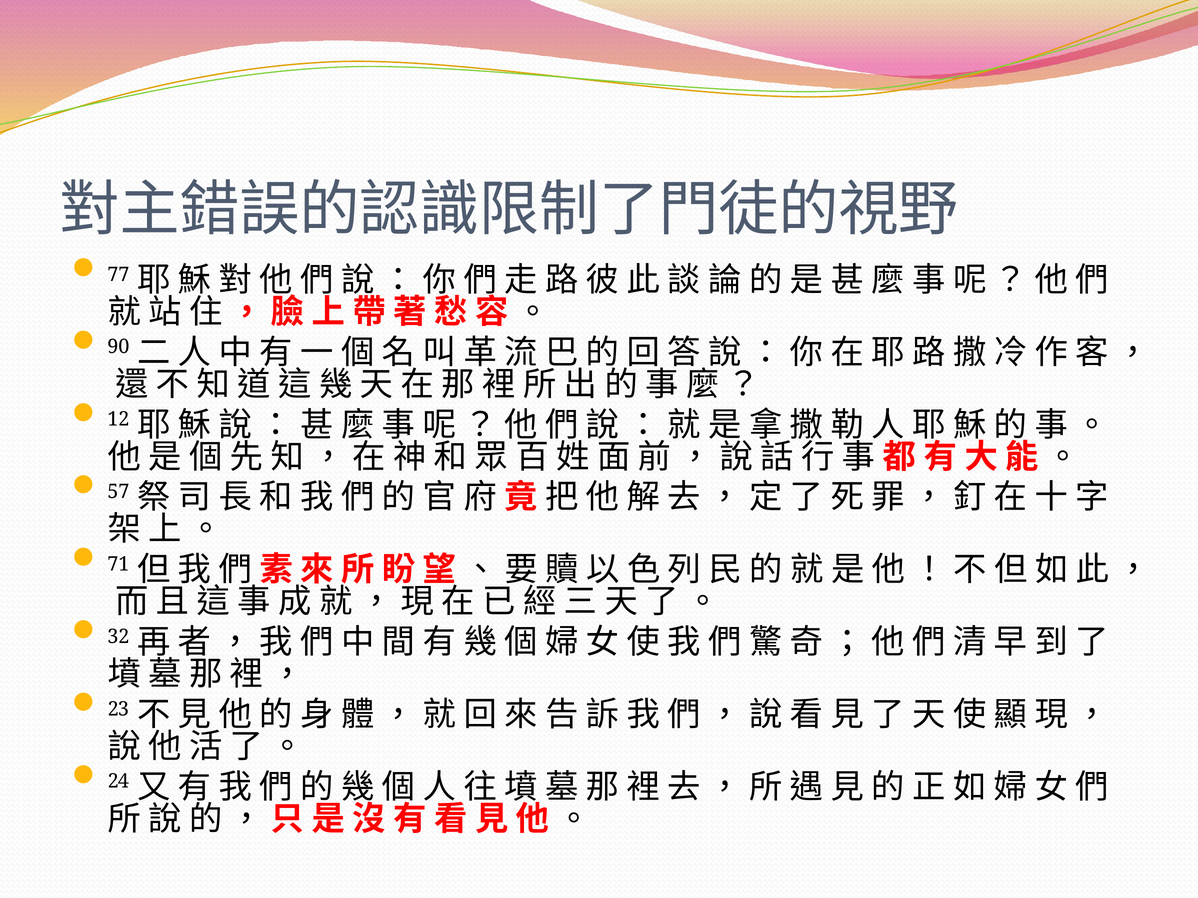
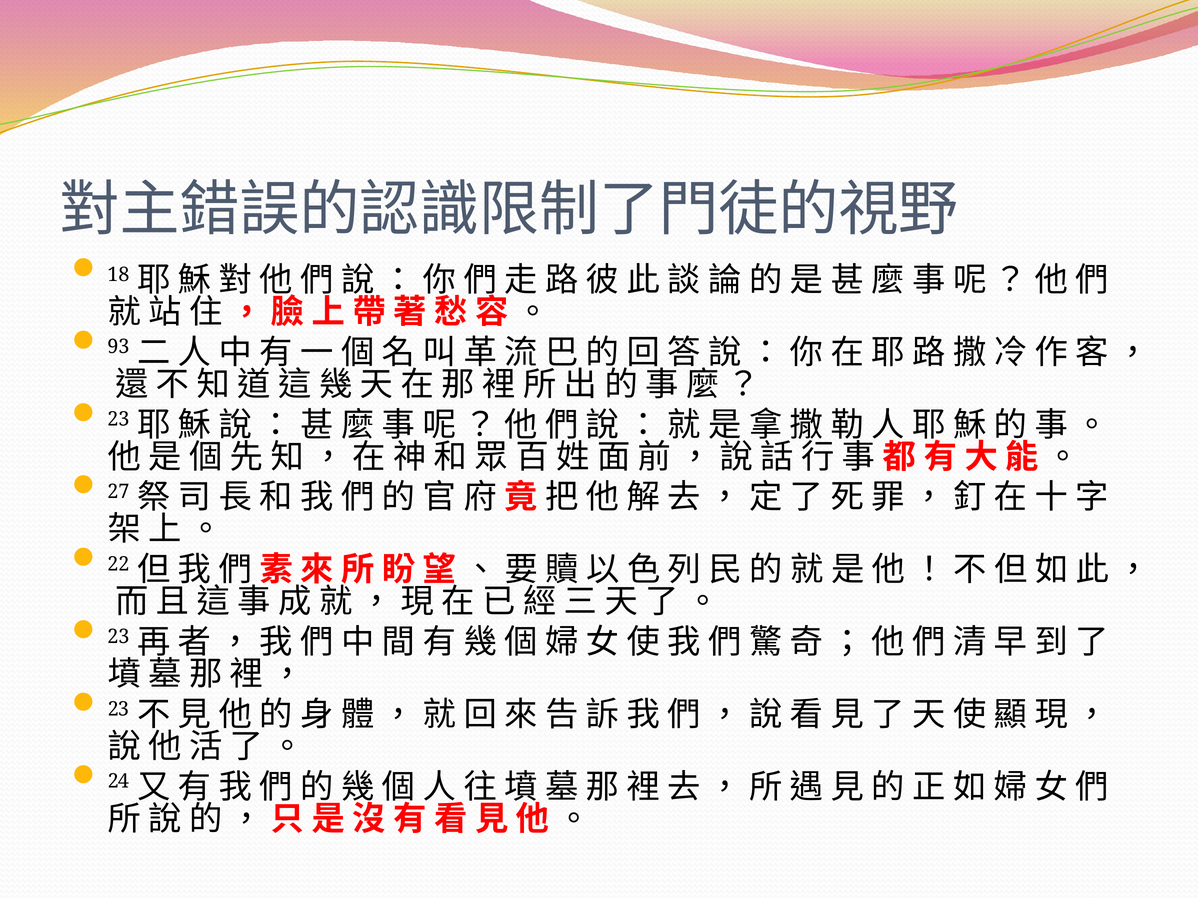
77: 77 -> 18 (118, 275)
90: 90 -> 93 (118, 347)
12: 12 -> 23 (118, 420)
57: 57 -> 27 (118, 492)
71: 71 -> 22 (118, 564)
32: 32 -> 23 (118, 637)
